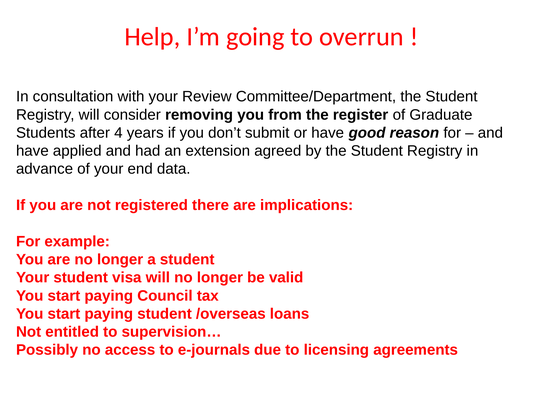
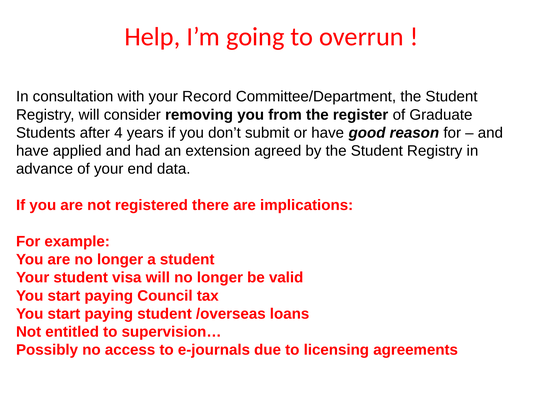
Review: Review -> Record (207, 97)
